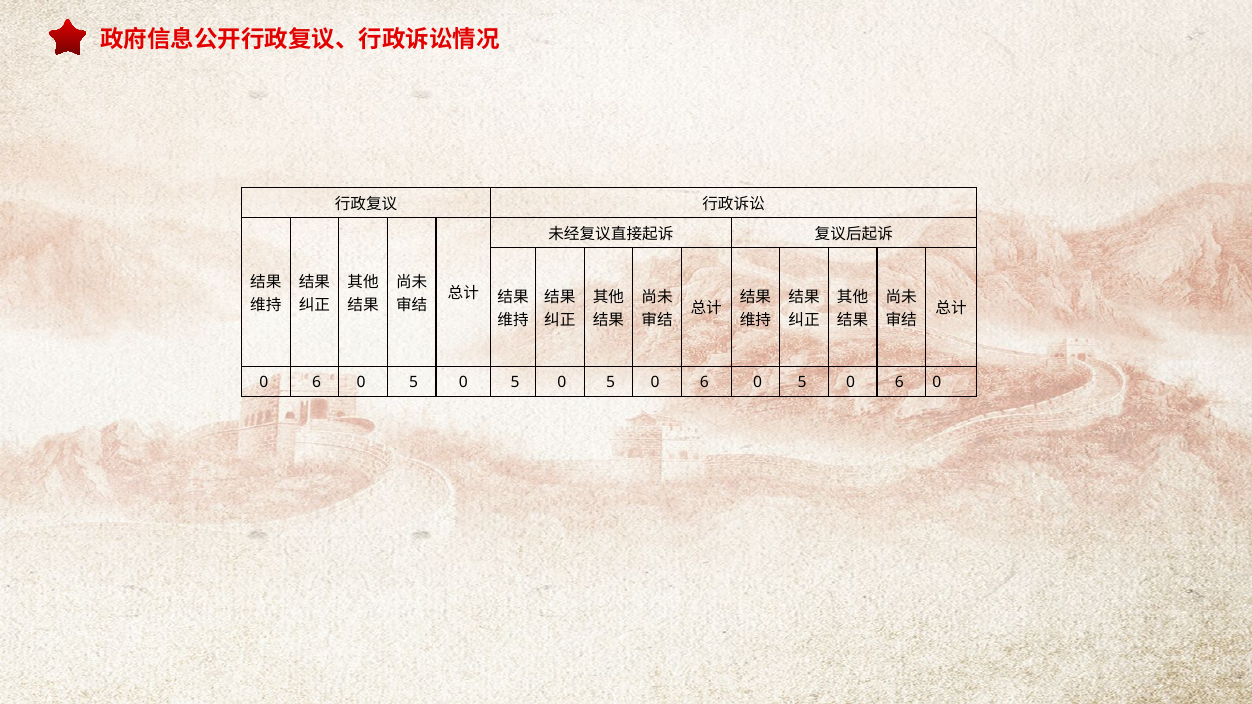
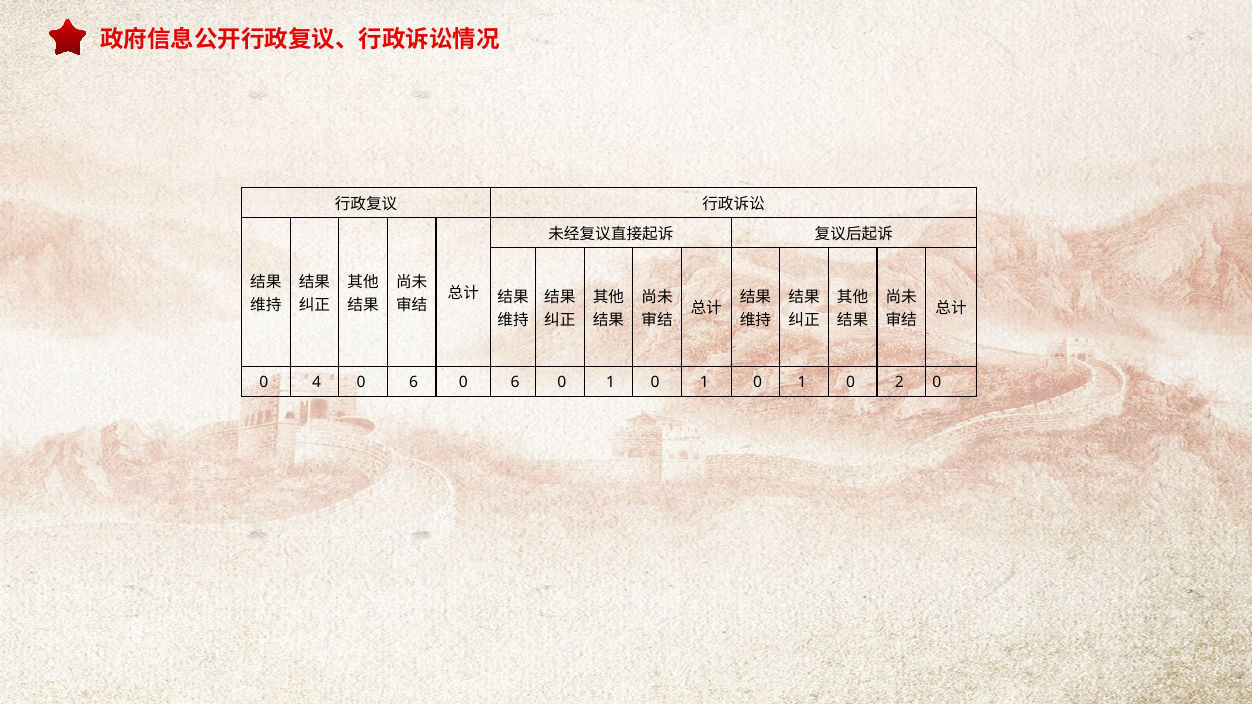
6: 6 -> 4 (317, 383)
5: 5 -> 6 (414, 383)
5: 5 -> 6 (515, 383)
5: 5 -> 1 (611, 383)
6: 6 -> 1 (704, 383)
5: 5 -> 1 (802, 383)
6: 6 -> 2 (899, 383)
